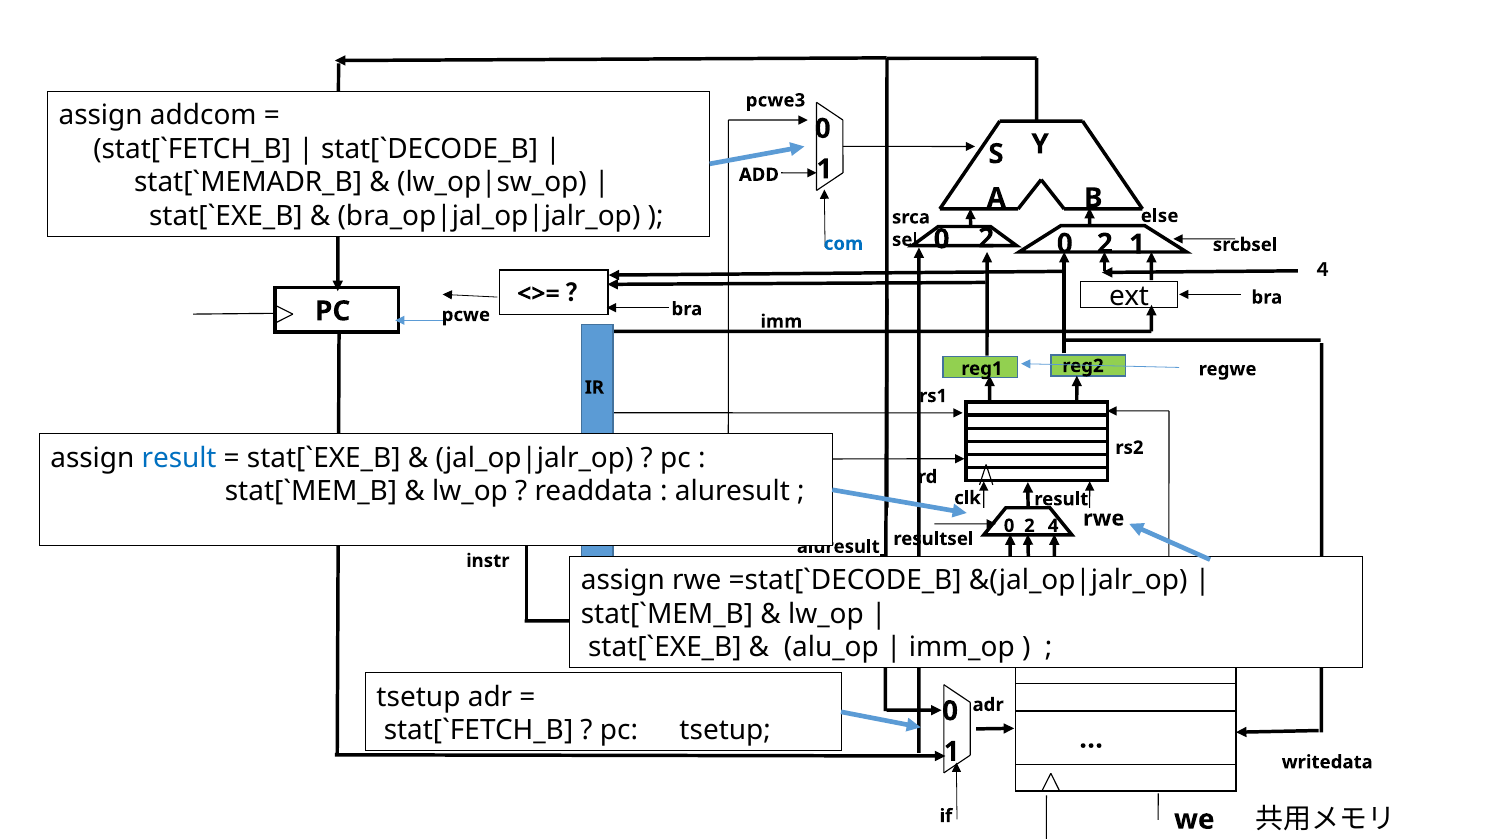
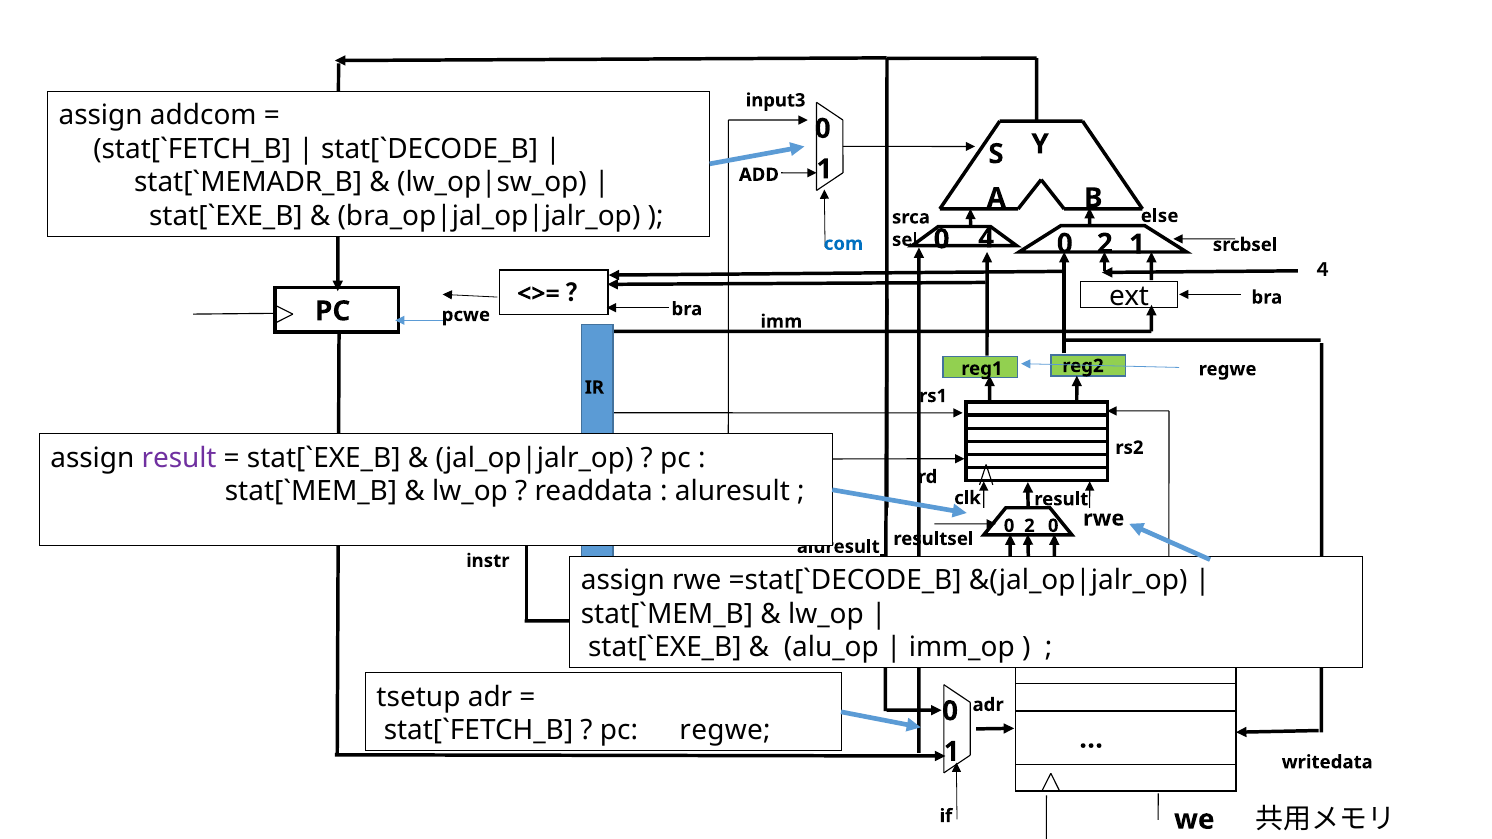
pcwe3: pcwe3 -> input3 (776, 100)
0 2: 2 -> 4 (986, 238)
result colour: blue -> purple (179, 458)
0 4: 4 -> 0 (1053, 526)
pc tsetup: tsetup -> regwe (725, 731)
